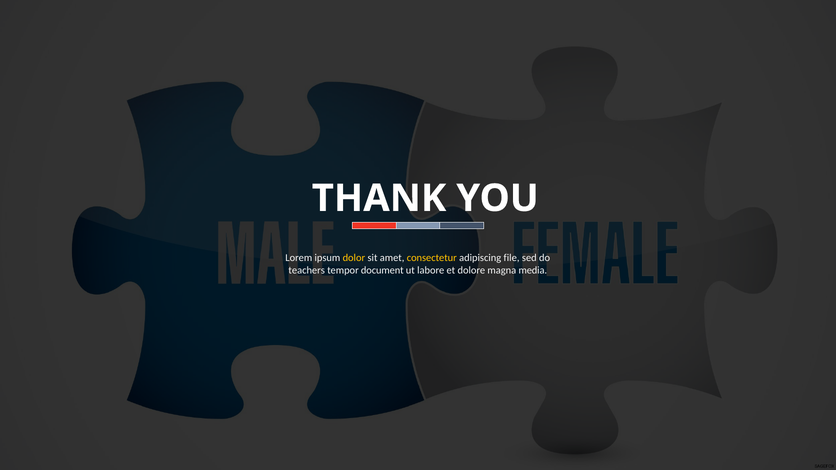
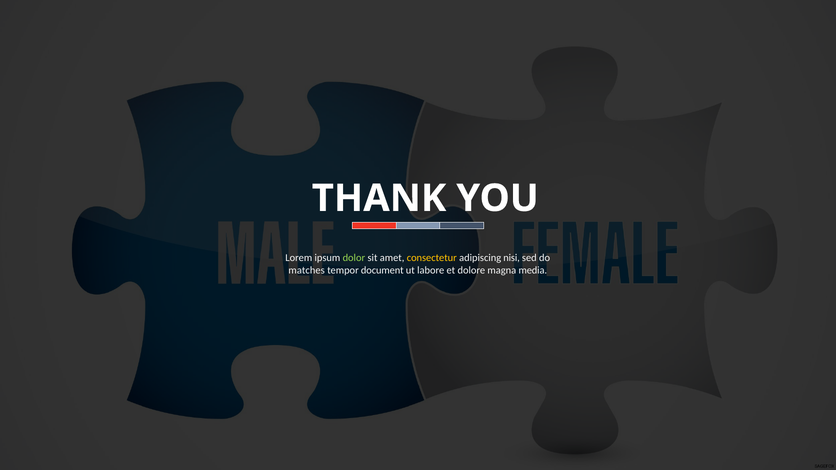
dolor colour: yellow -> light green (354, 258)
file: file -> nisi (512, 258)
teachers: teachers -> matches (307, 271)
